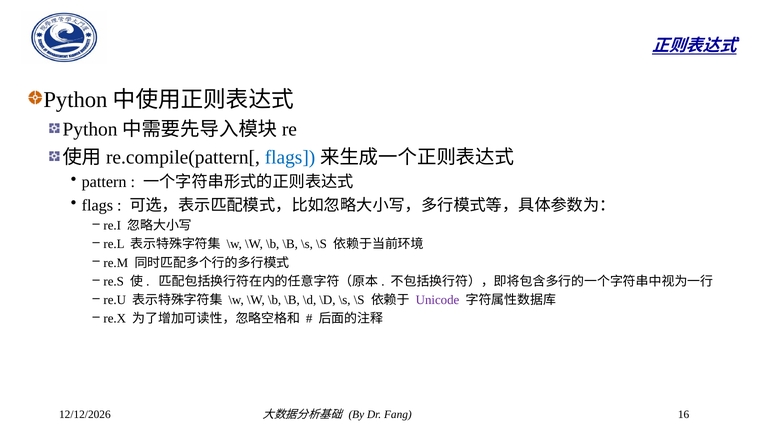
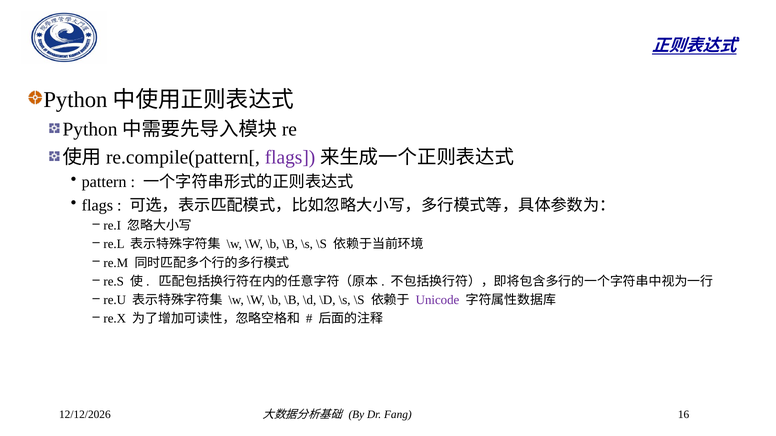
flags colour: blue -> purple (290, 157)
